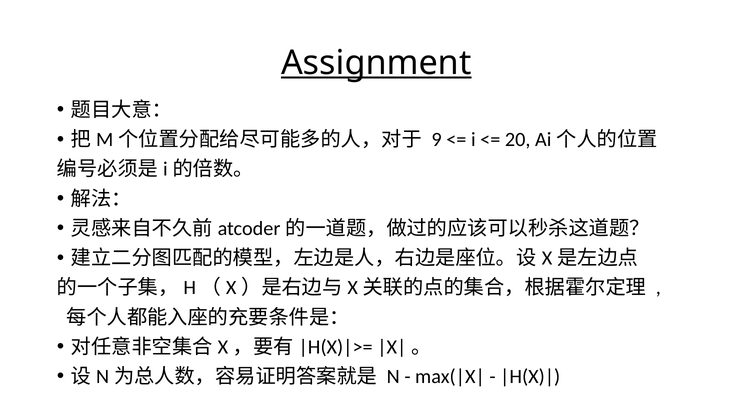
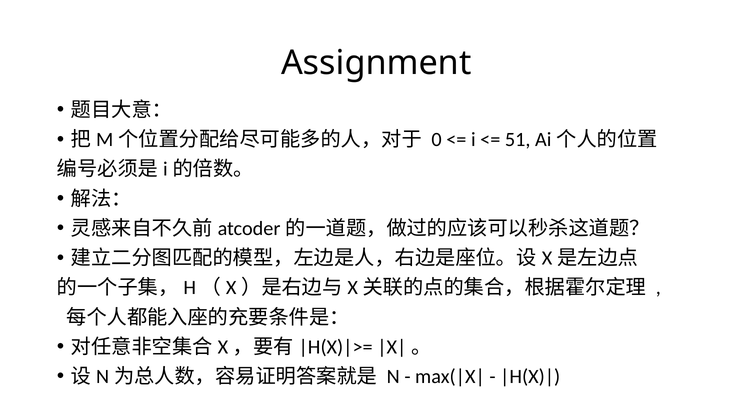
Assignment underline: present -> none (376, 63)
9: 9 -> 0 (437, 140)
20: 20 -> 51 (518, 140)
